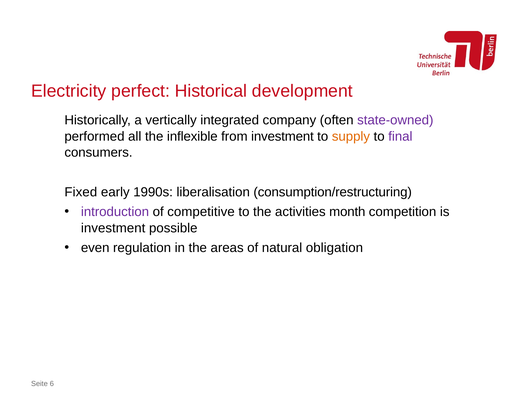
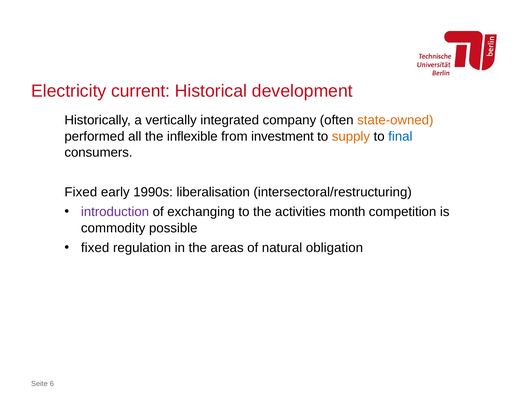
perfect: perfect -> current (141, 91)
state-owned colour: purple -> orange (395, 120)
final colour: purple -> blue (400, 136)
consumption/restructuring: consumption/restructuring -> intersectoral/restructuring (333, 192)
competitive: competitive -> exchanging (201, 212)
investment: investment -> commodity (113, 228)
even: even -> fixed (95, 248)
